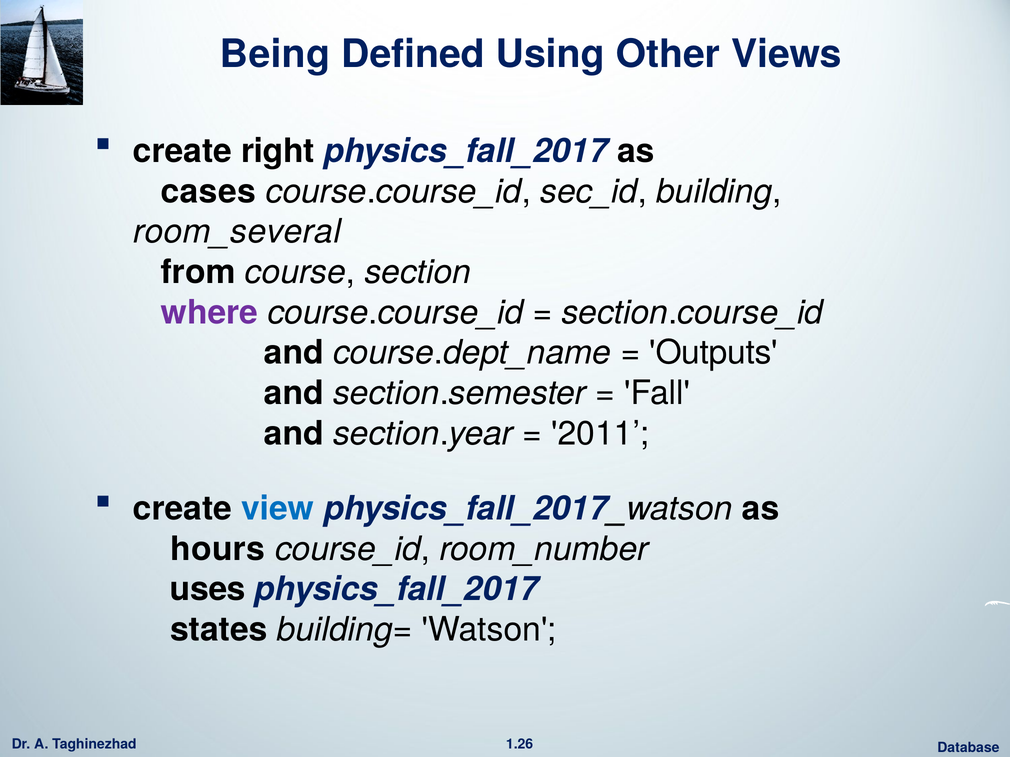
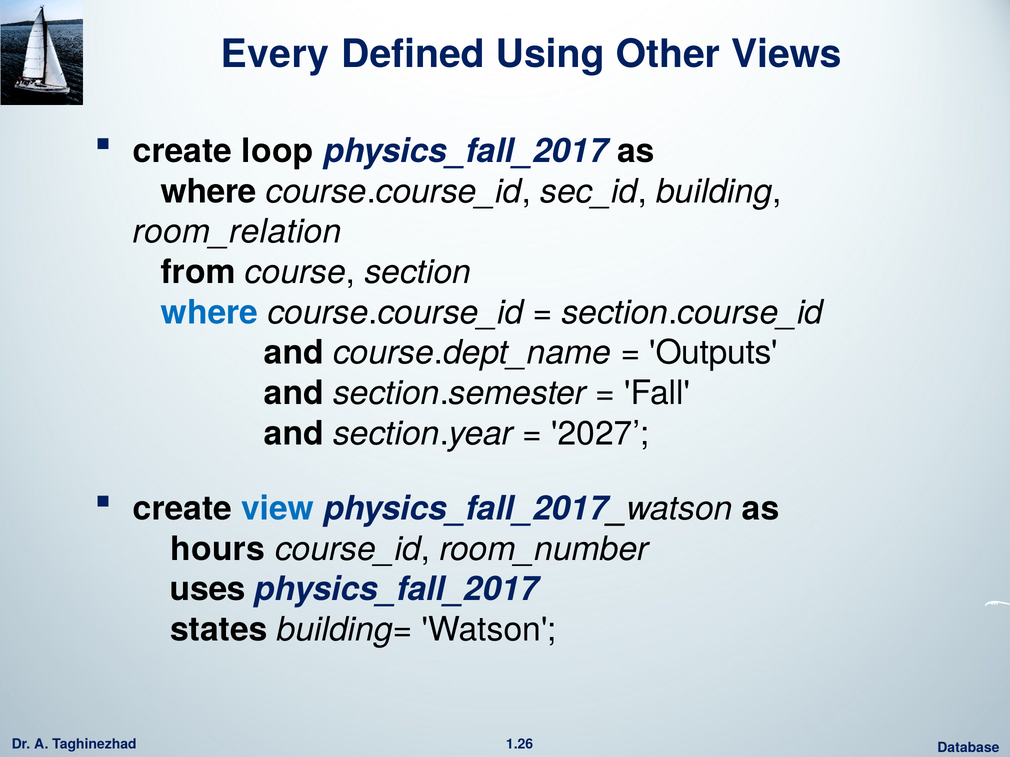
Being: Being -> Every (275, 54)
right: right -> loop (277, 151)
cases: cases -> where (209, 192)
room_several: room_several -> room_relation (237, 232)
where colour: purple -> blue (209, 313)
2011: 2011 -> 2027 (600, 434)
